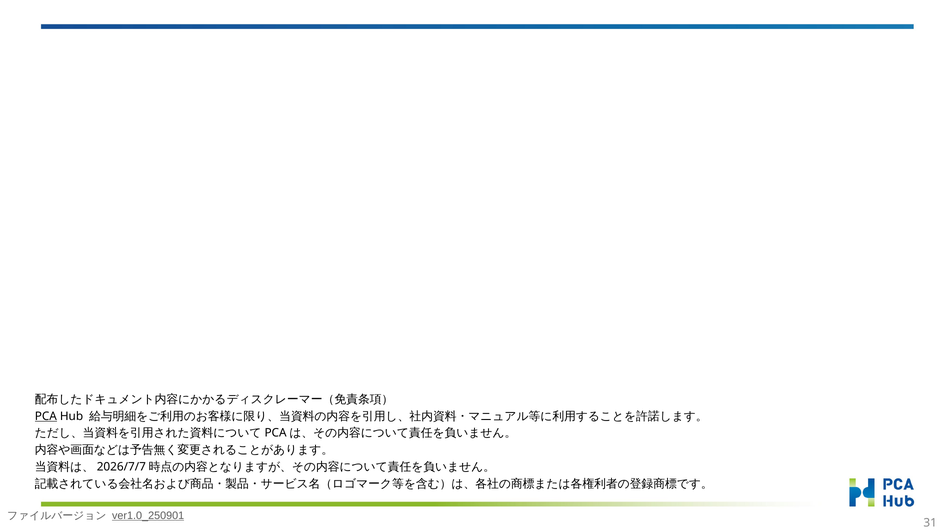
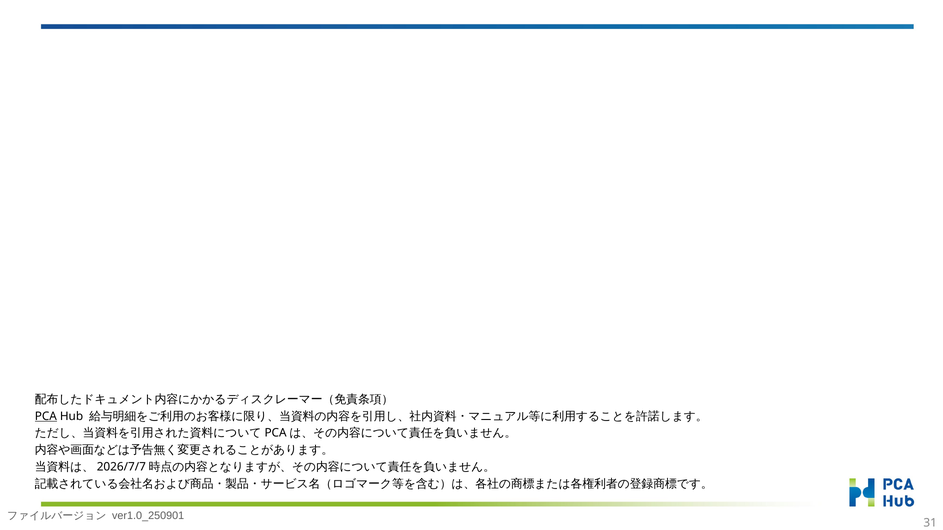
ver1.0_250901 underline: present -> none (148, 516)
